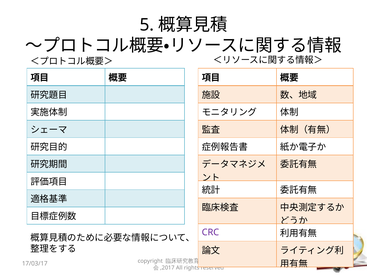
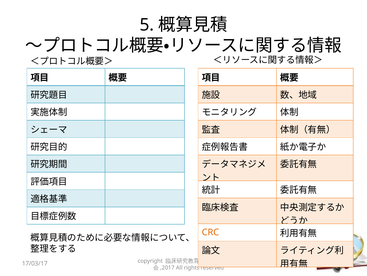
CRC colour: purple -> orange (210, 232)
